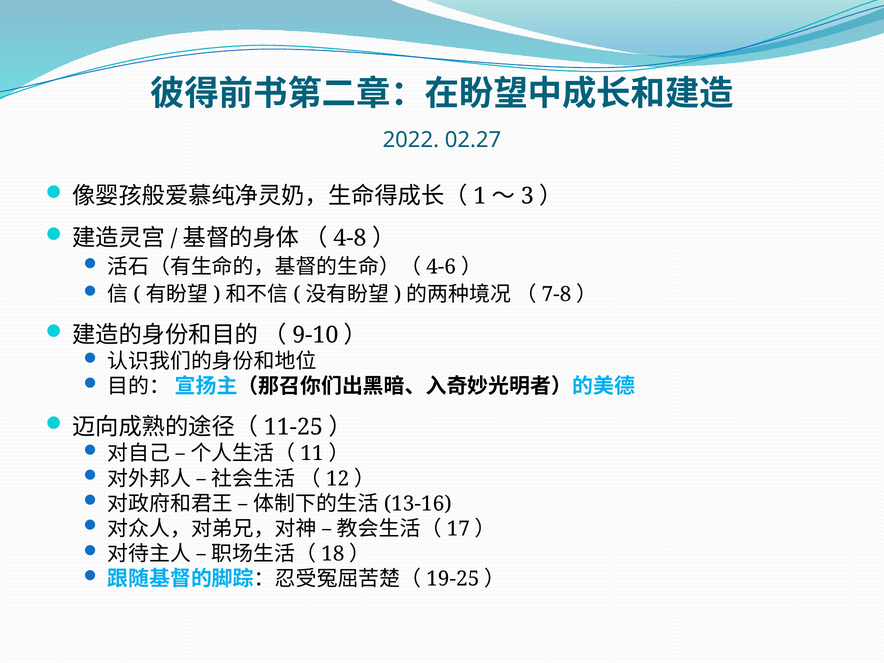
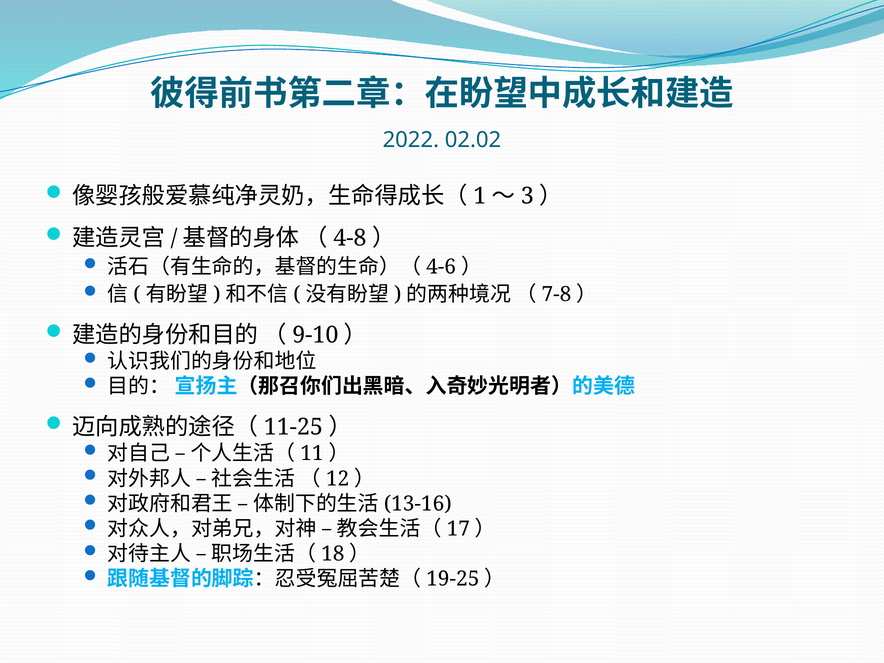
02.27: 02.27 -> 02.02 (473, 140)
